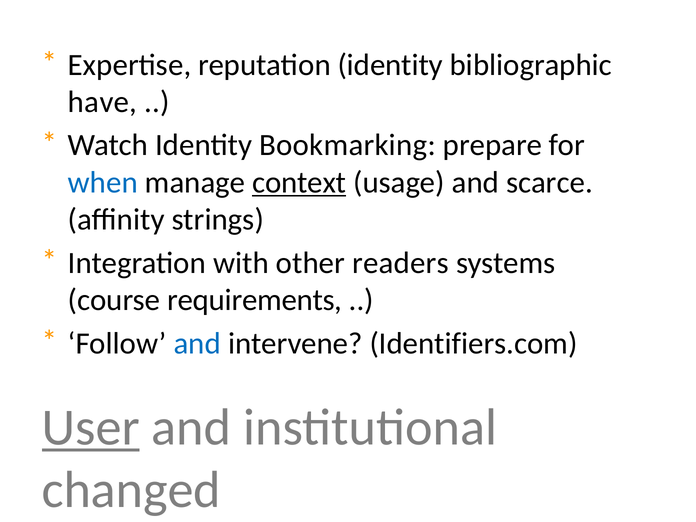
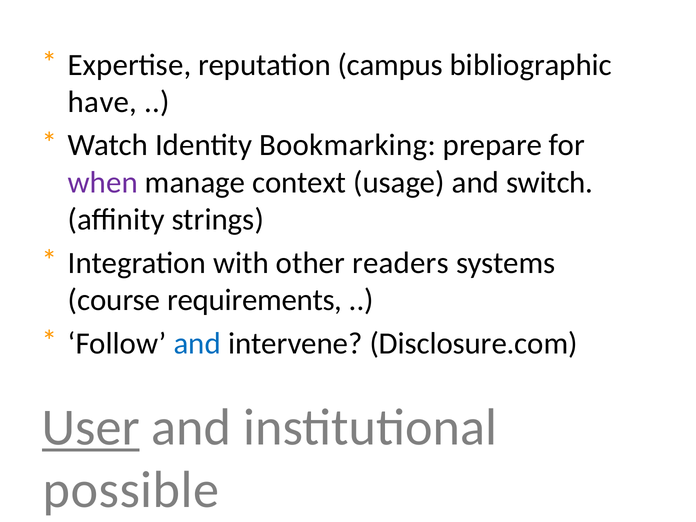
reputation identity: identity -> campus (390, 65)
when colour: blue -> purple (103, 182)
context underline: present -> none (299, 182)
scarce: scarce -> switch (550, 182)
Identifiers.com: Identifiers.com -> Disclosure.com (474, 343)
changed: changed -> possible (131, 490)
